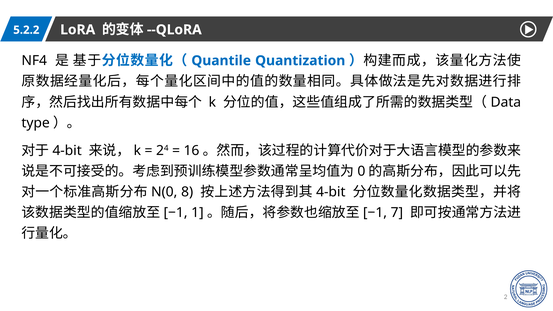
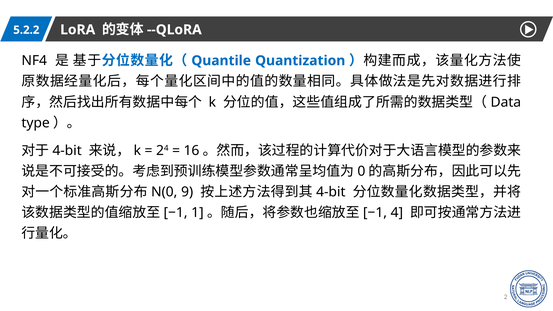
8: 8 -> 9 (187, 192)
7: 7 -> 4 (397, 213)
